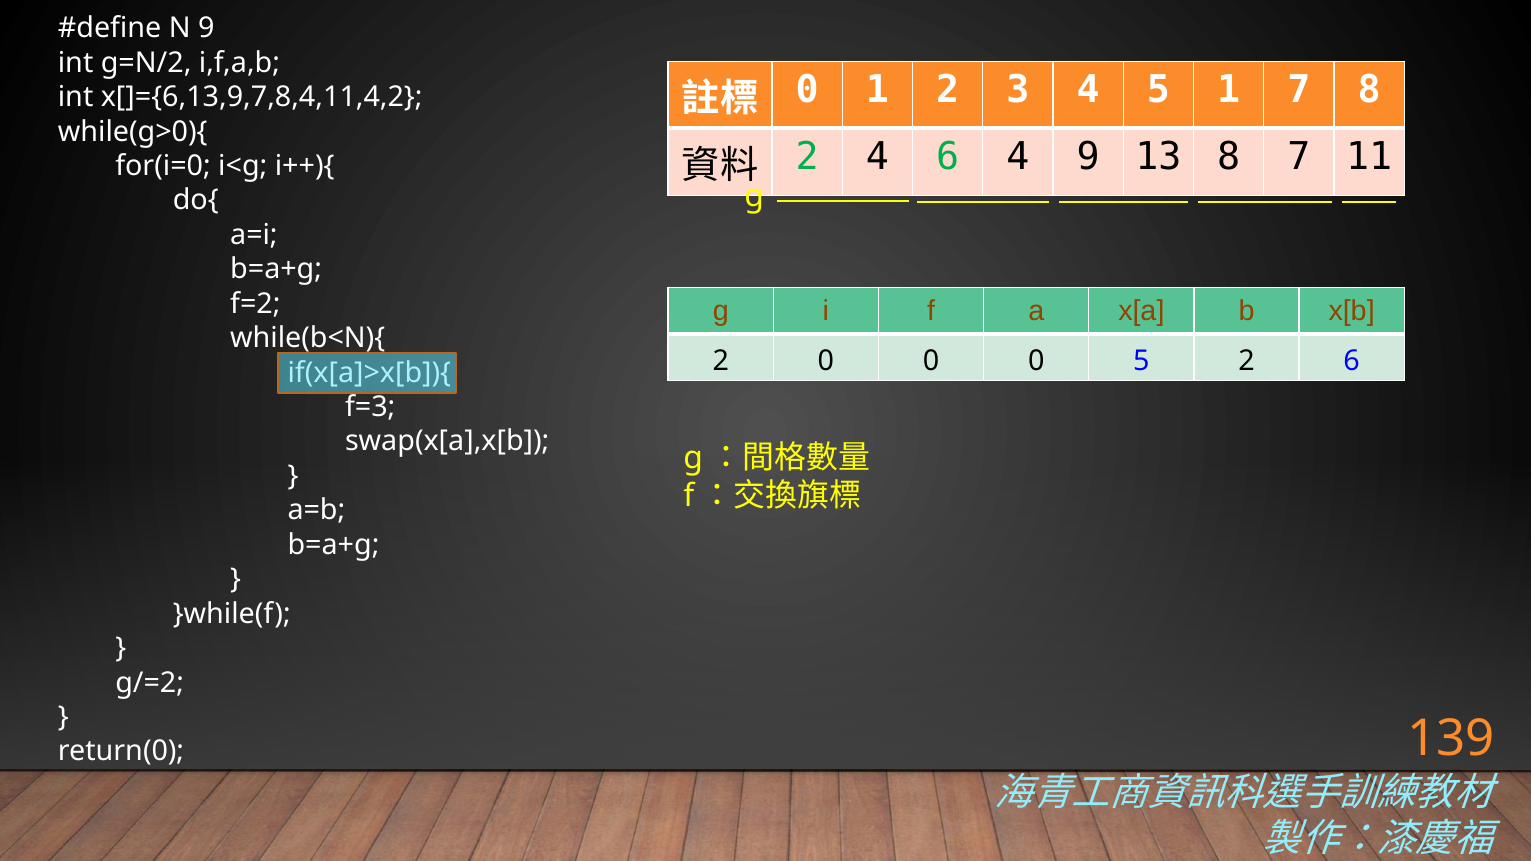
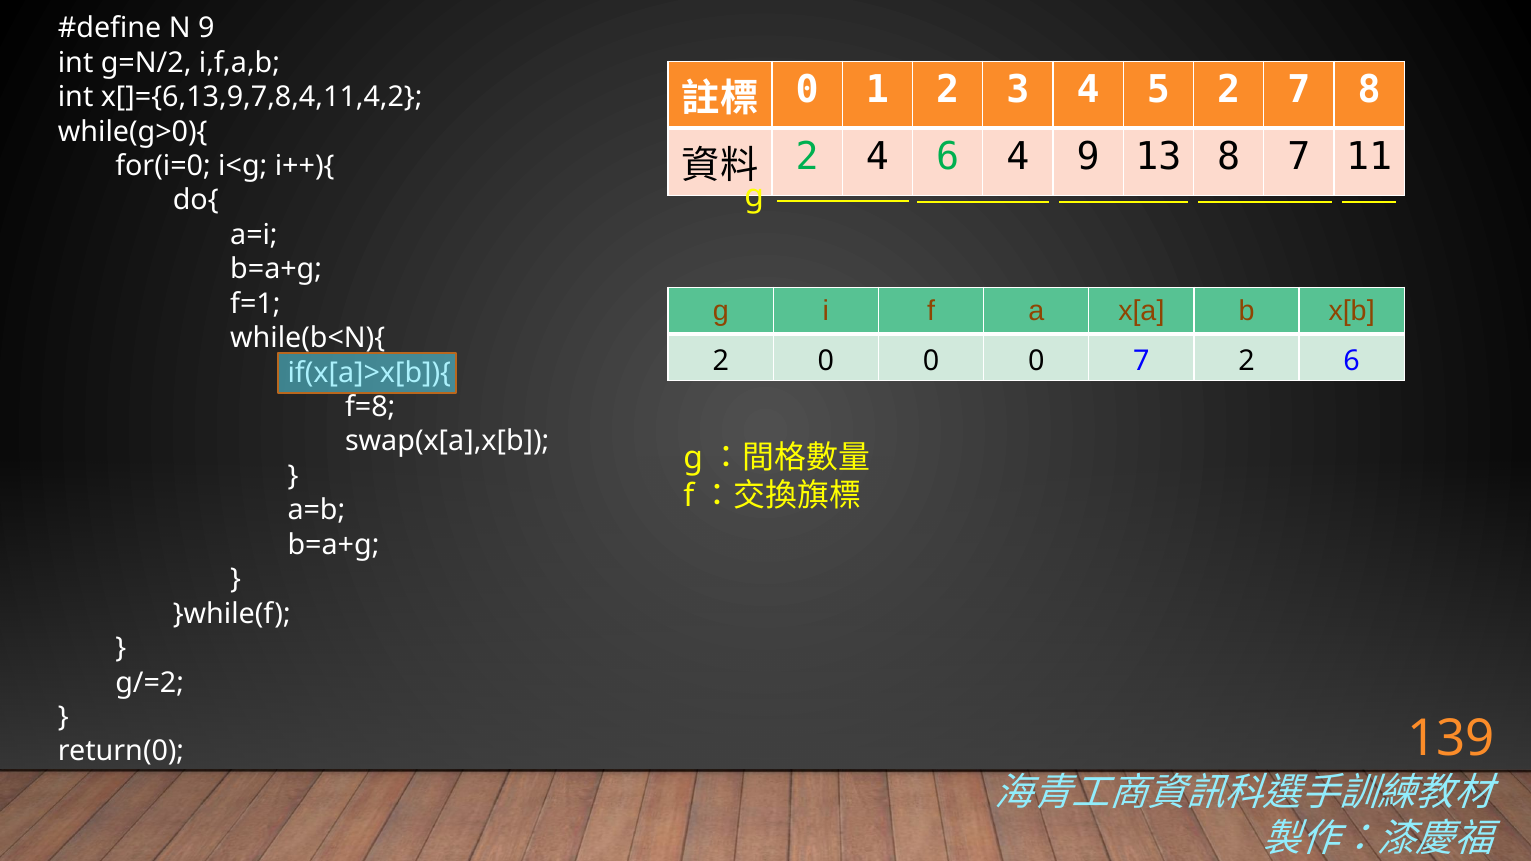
5 1: 1 -> 2 (1229, 90)
f=2: f=2 -> f=1 (255, 304)
0 5: 5 -> 7 (1141, 361)
f=3: f=3 -> f=8 (370, 407)
